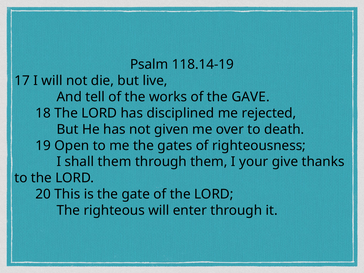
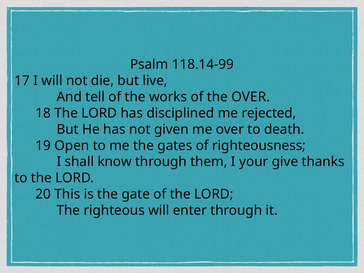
118.14-19: 118.14-19 -> 118.14-99 (203, 64)
the GAVE: GAVE -> OVER (251, 97)
shall them: them -> know (115, 162)
